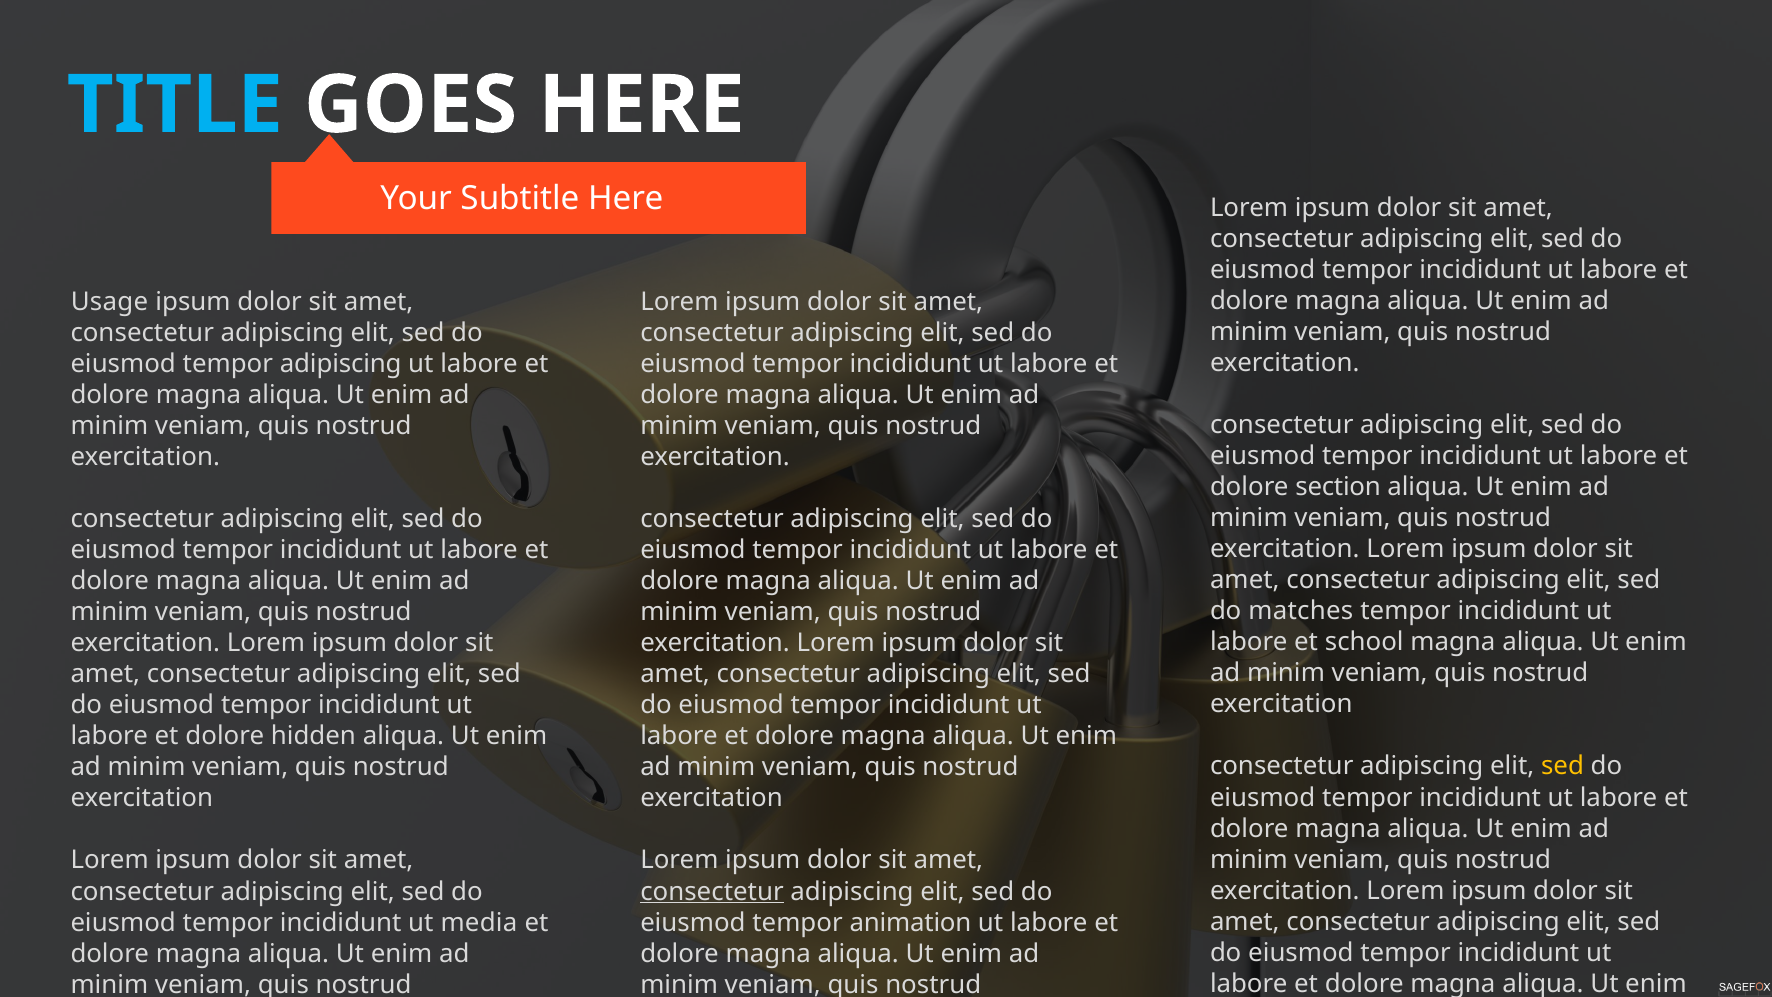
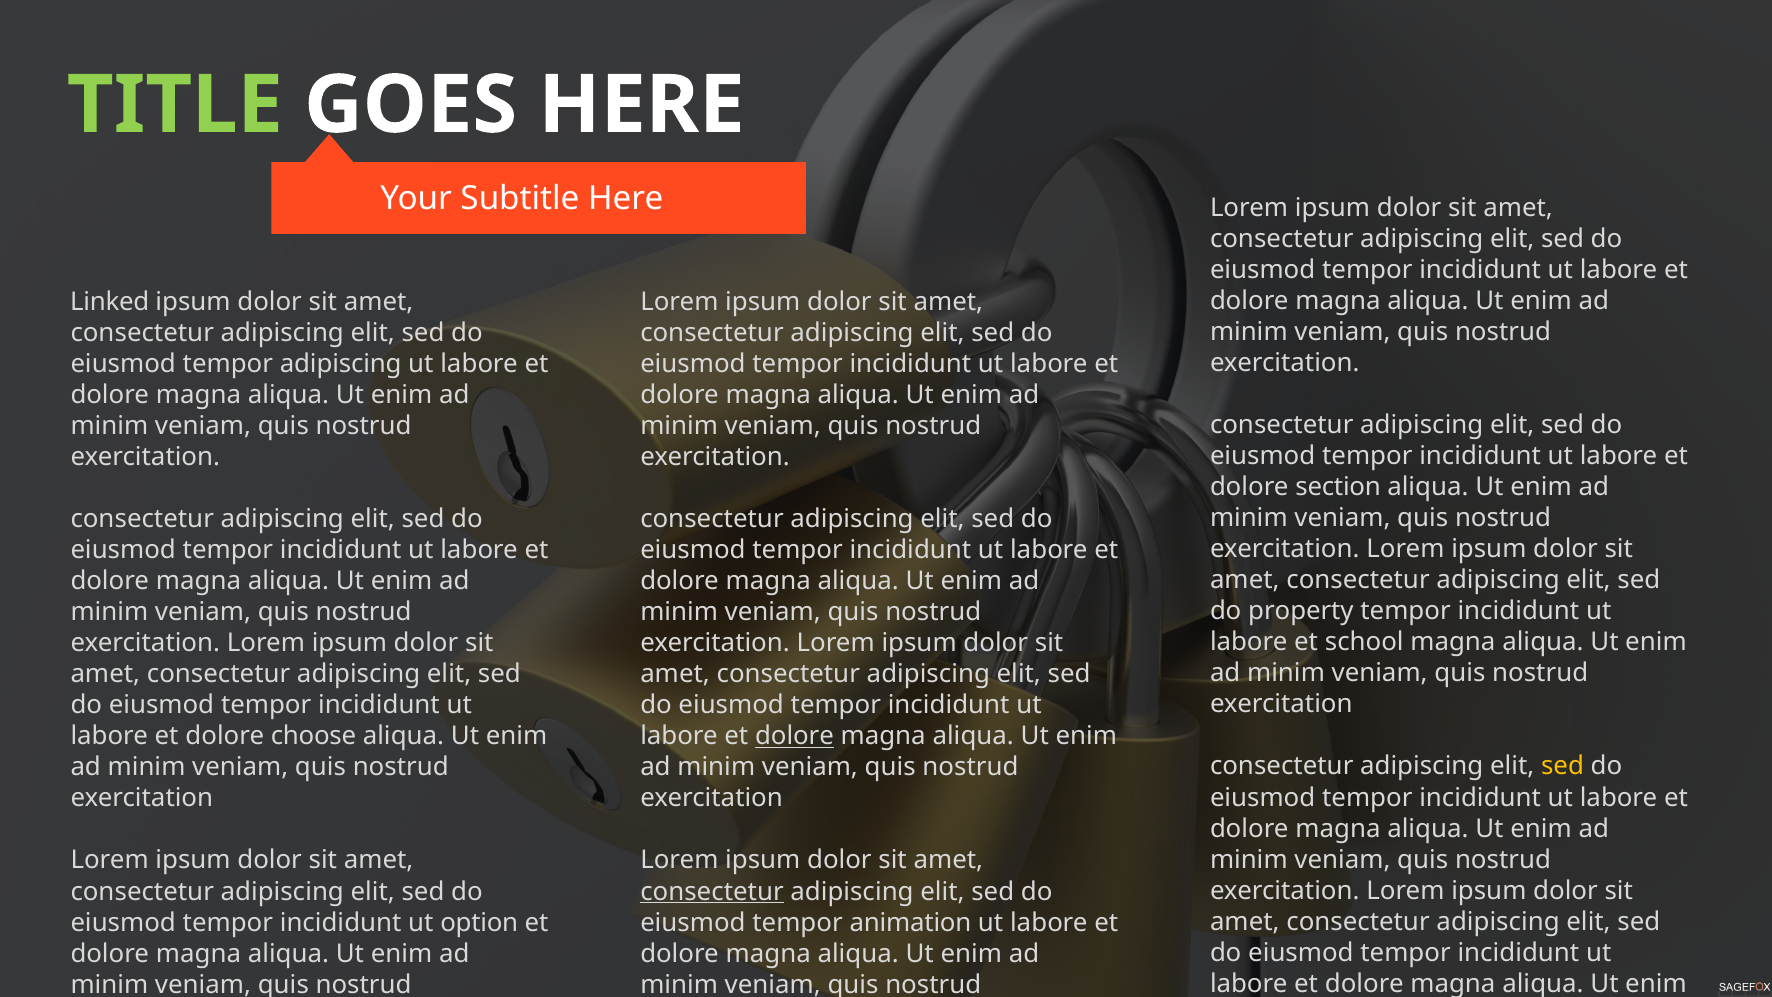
TITLE colour: light blue -> light green (175, 105)
Usage: Usage -> Linked (110, 302)
matches: matches -> property (1301, 611)
hidden: hidden -> choose (314, 736)
dolore underline: none -> present (795, 736)
media: media -> option (479, 922)
